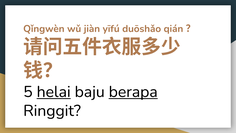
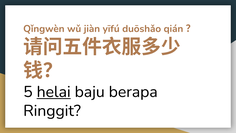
berapa underline: present -> none (133, 92)
